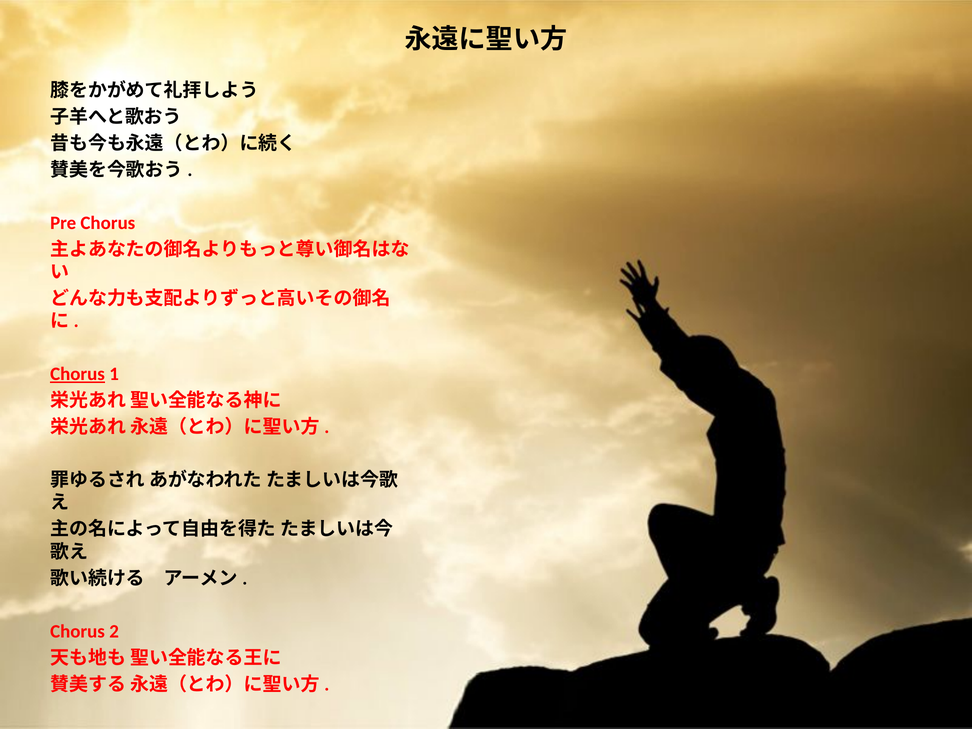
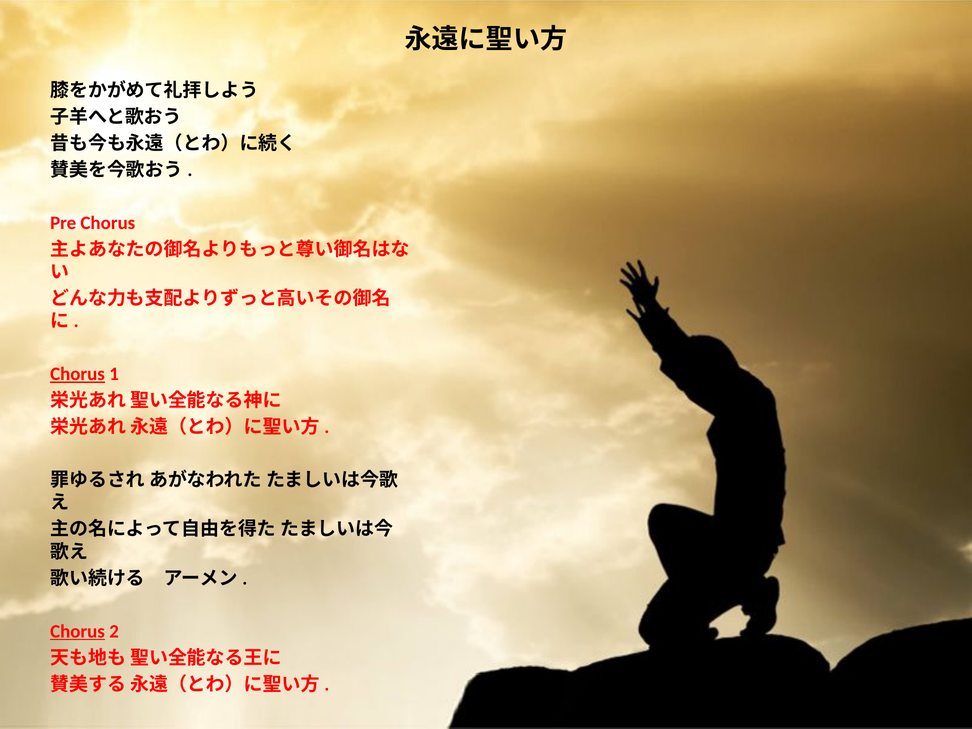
Chorus underline: none -> present (78, 631)
